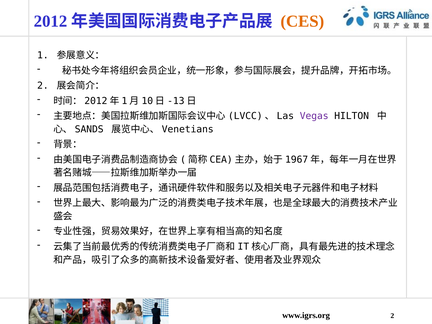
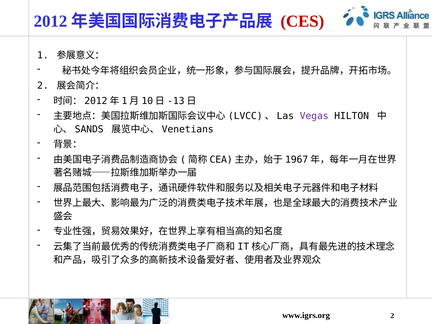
CES colour: orange -> red (302, 21)
